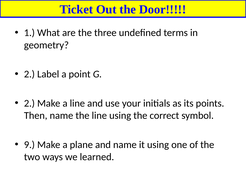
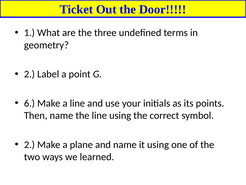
2: 2 -> 6 (29, 103)
9: 9 -> 2 (29, 144)
